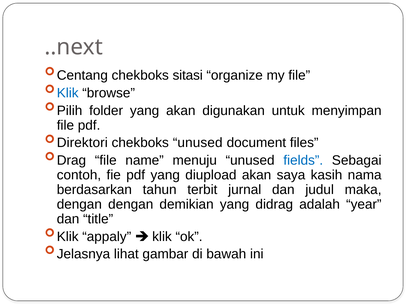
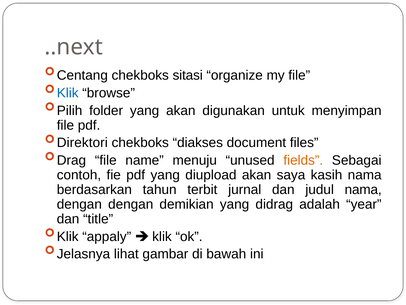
chekboks unused: unused -> diakses (198, 143)
fields colour: blue -> orange (303, 160)
judul maka: maka -> nama (363, 189)
